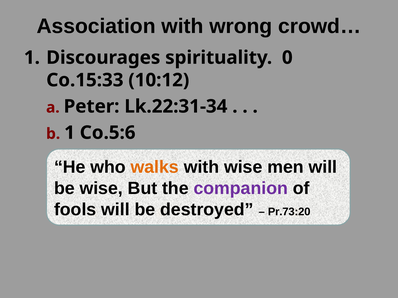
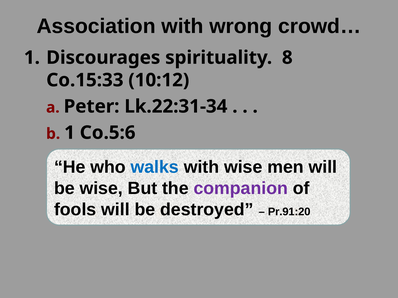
0: 0 -> 8 (287, 58)
walks colour: orange -> blue (155, 167)
Pr.73:20: Pr.73:20 -> Pr.91:20 (289, 212)
